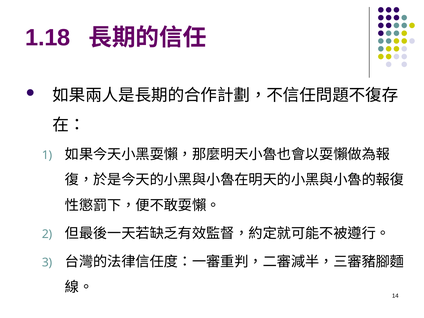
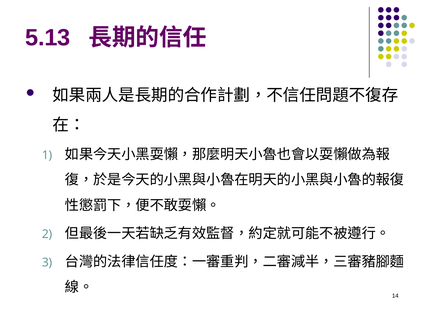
1.18: 1.18 -> 5.13 (48, 38)
